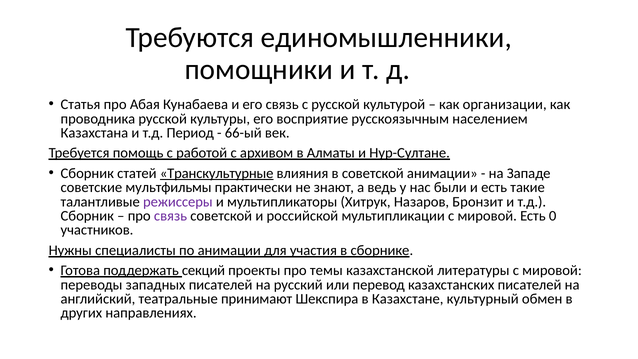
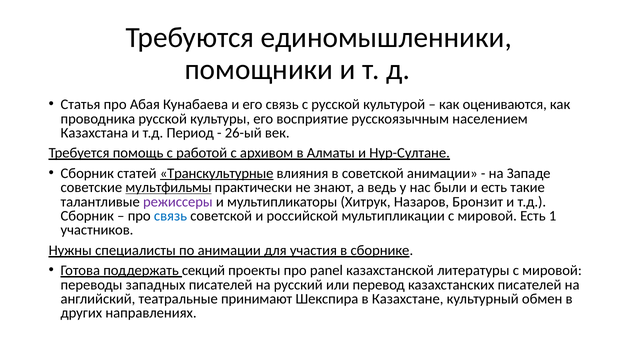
организации: организации -> оцениваются (505, 104)
66-ый: 66-ый -> 26-ый (243, 133)
мультфильмы underline: none -> present (169, 187)
связь colour: purple -> blue (170, 216)
0: 0 -> 1 (553, 216)
темы: темы -> panel (326, 270)
